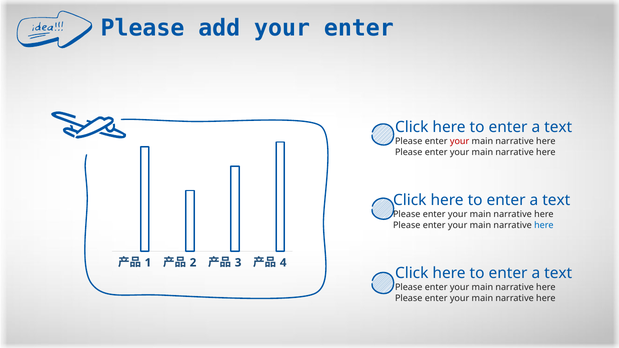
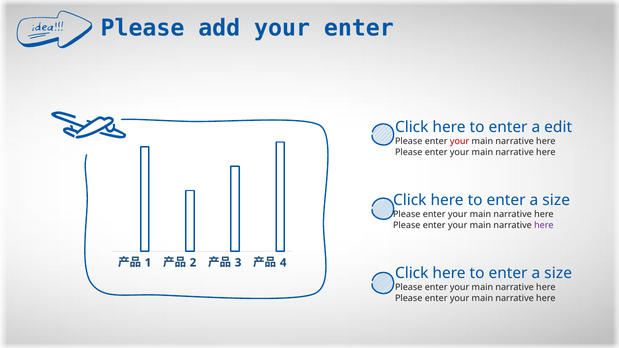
text: text -> edit (558, 127)
text: text -> size (556, 200)
here colour: blue -> purple (544, 225)
text: text -> size (558, 273)
